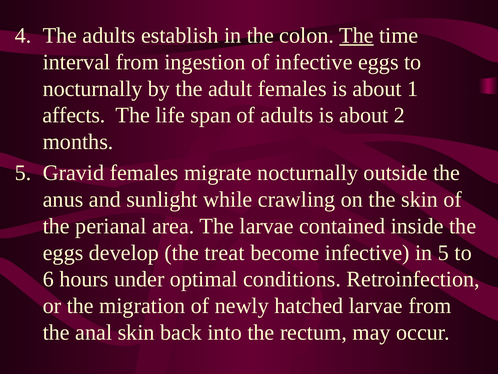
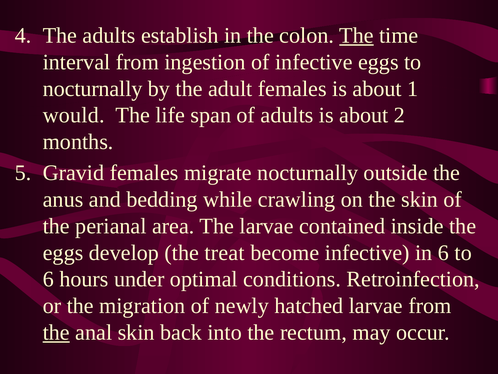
affects: affects -> would (74, 115)
sunlight: sunlight -> bedding (162, 199)
in 5: 5 -> 6 (443, 252)
the underline: none -> present (56, 332)
